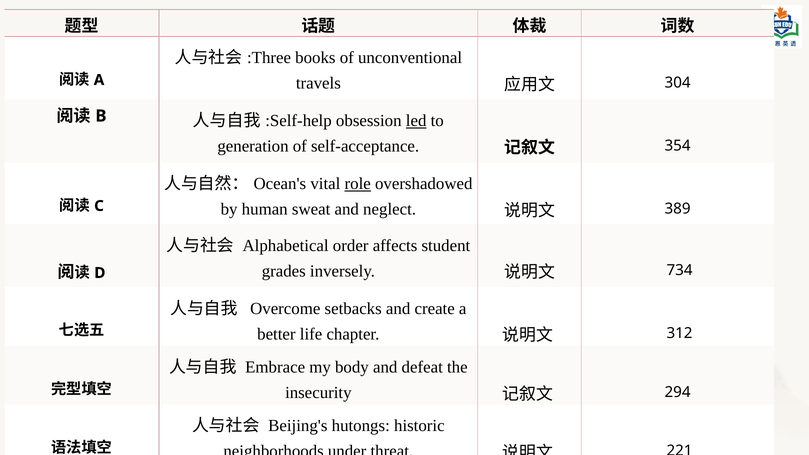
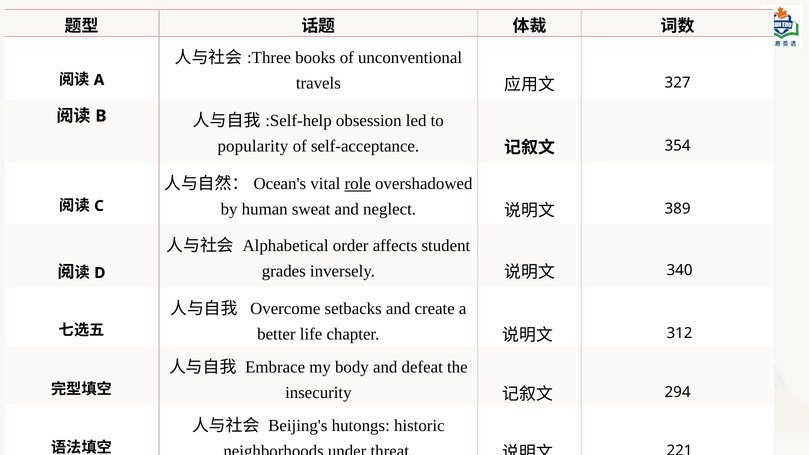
304: 304 -> 327 (678, 83)
led underline: present -> none (416, 121)
generation: generation -> popularity (253, 146)
734: 734 -> 340 (680, 270)
